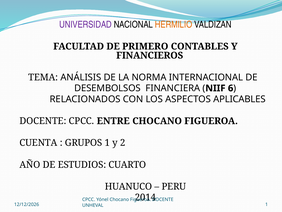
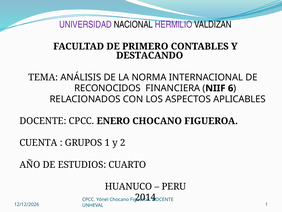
HERMILIO colour: orange -> purple (174, 25)
FINANCIEROS: FINANCIEROS -> DESTACANDO (150, 55)
DESEMBOLSOS: DESEMBOLSOS -> RECONOCIDOS (108, 88)
ENTRE: ENTRE -> ENERO (113, 121)
